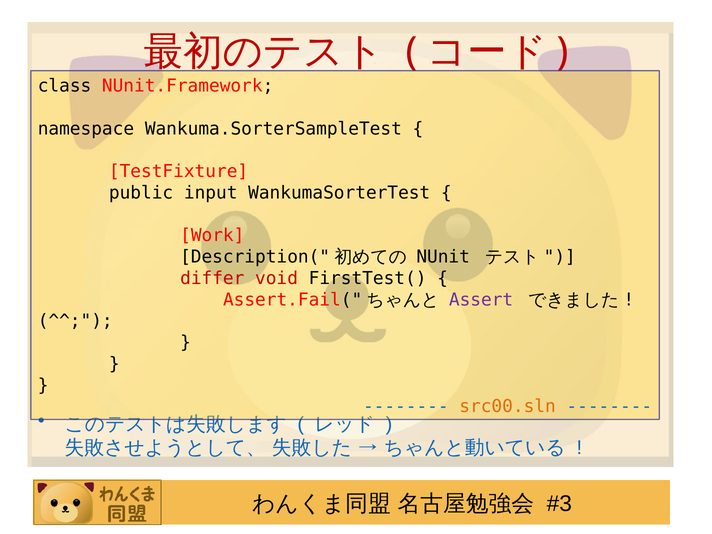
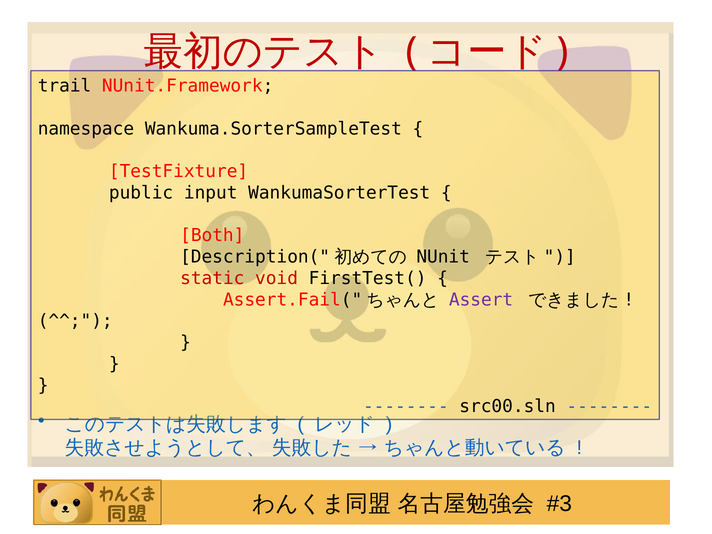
class: class -> trail (65, 86)
Work: Work -> Both (212, 236)
differ: differ -> static (212, 278)
src00.sln colour: orange -> black (508, 406)
